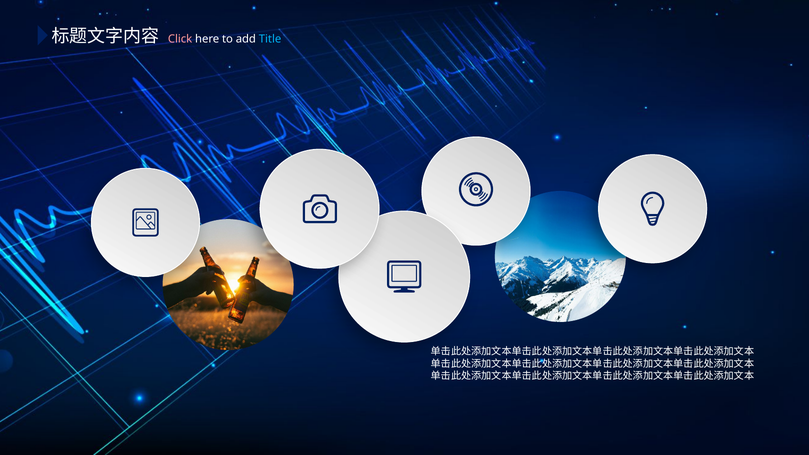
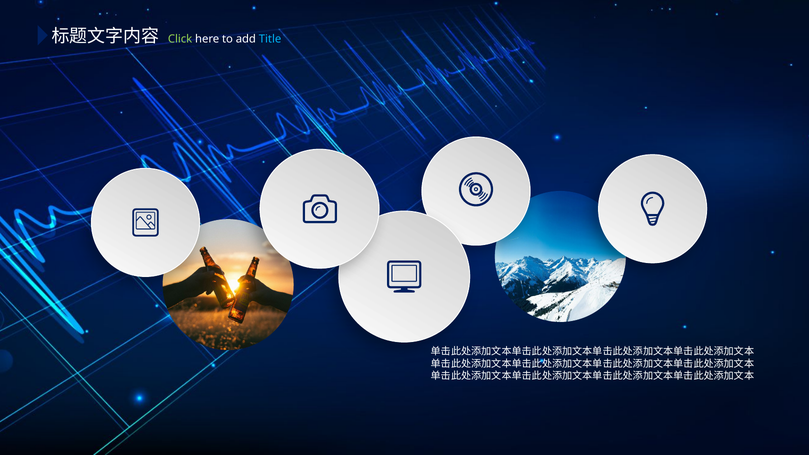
Click colour: pink -> light green (180, 39)
